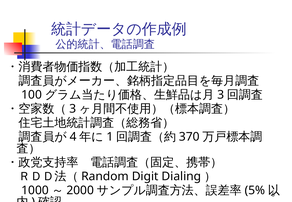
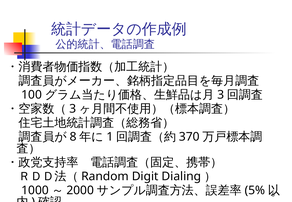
4: 4 -> 8 (73, 137)
